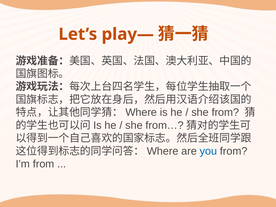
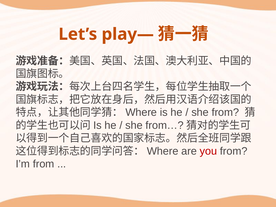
you colour: blue -> red (208, 151)
